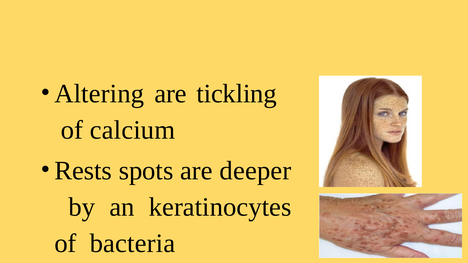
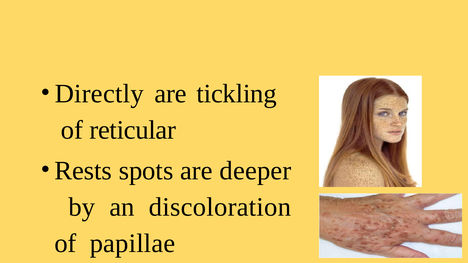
Altering: Altering -> Directly (99, 94)
calcium: calcium -> reticular (133, 130)
keratinocytes: keratinocytes -> discoloration (220, 207)
bacteria: bacteria -> papillae (133, 244)
